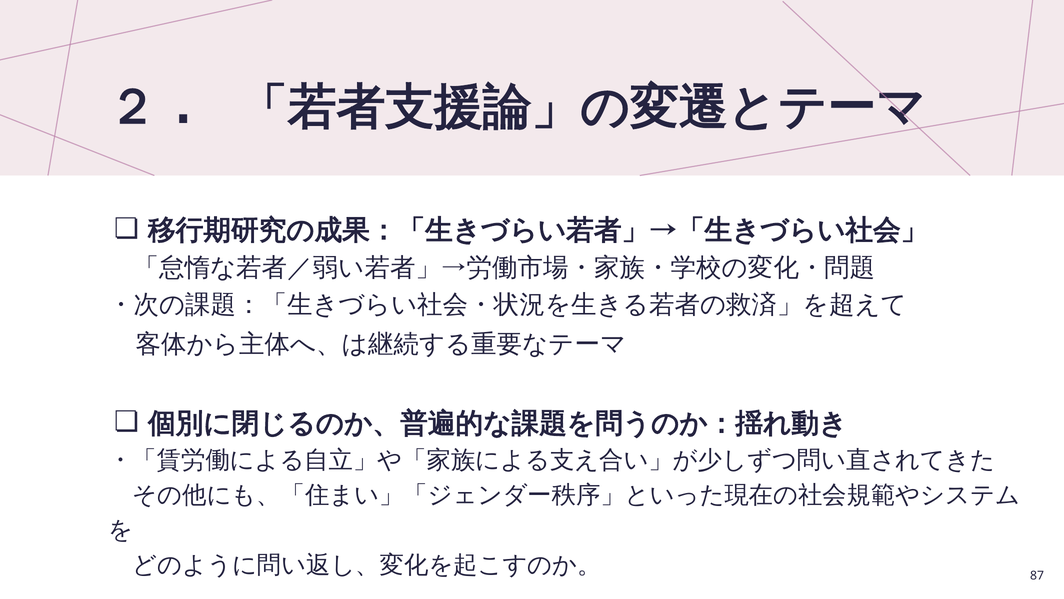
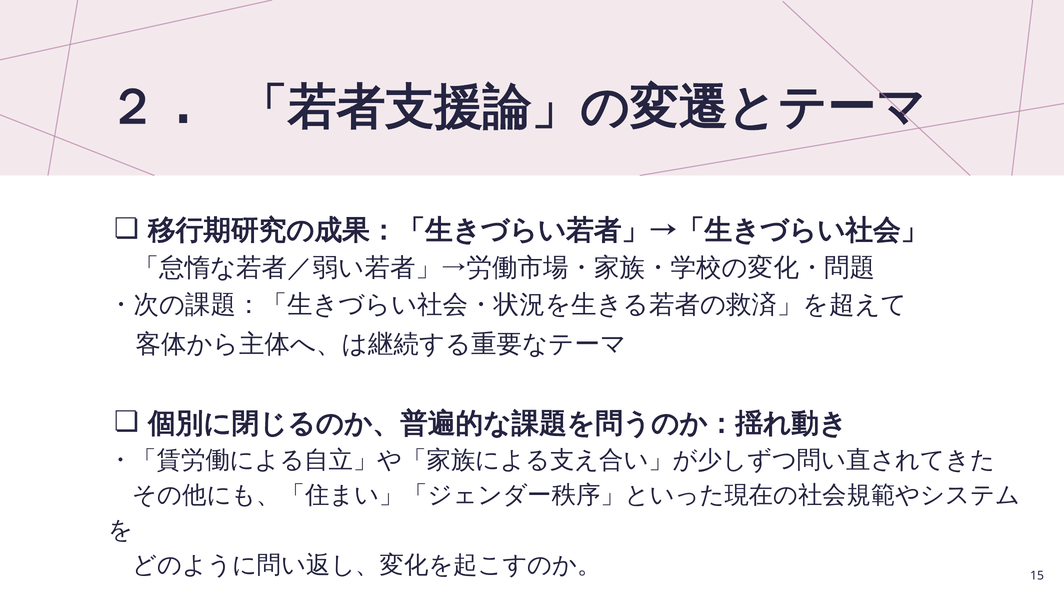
87: 87 -> 15 (1037, 575)
